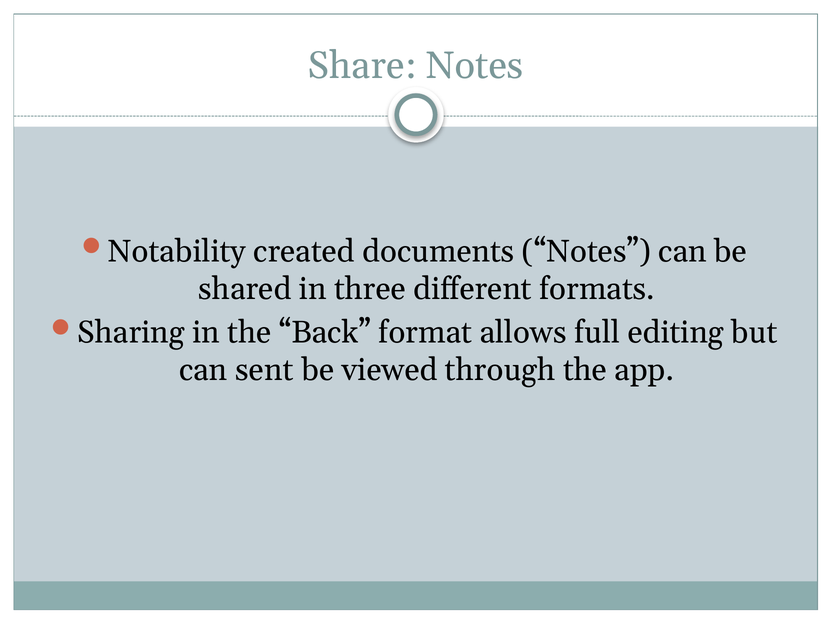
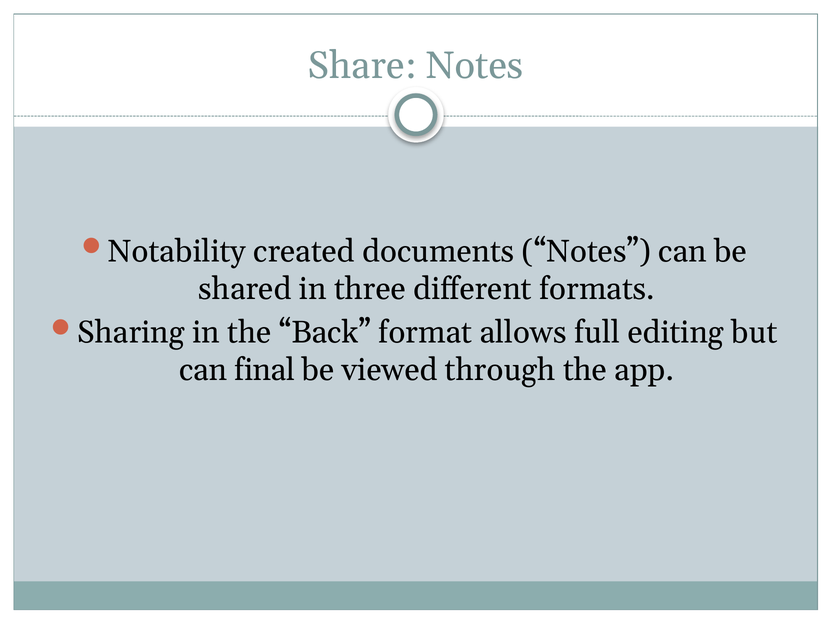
sent: sent -> final (265, 370)
